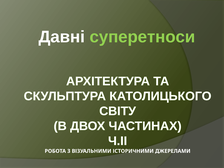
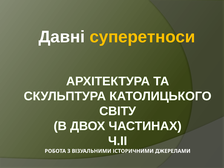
суперетноси colour: light green -> yellow (142, 37)
